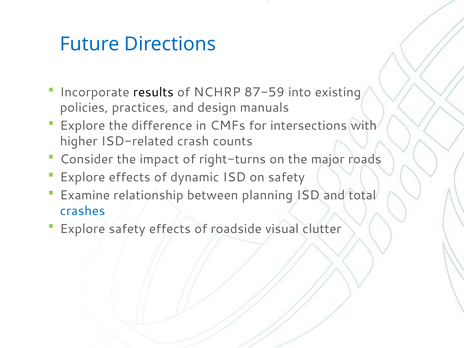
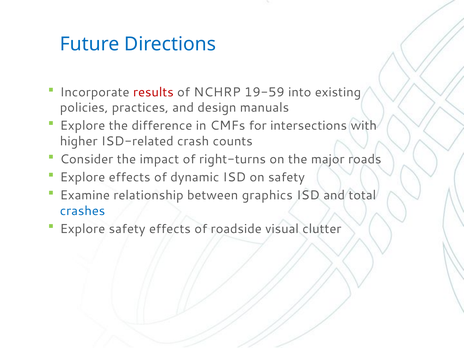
results colour: black -> red (153, 92)
87-59: 87-59 -> 19-59 (264, 92)
planning: planning -> graphics (267, 195)
